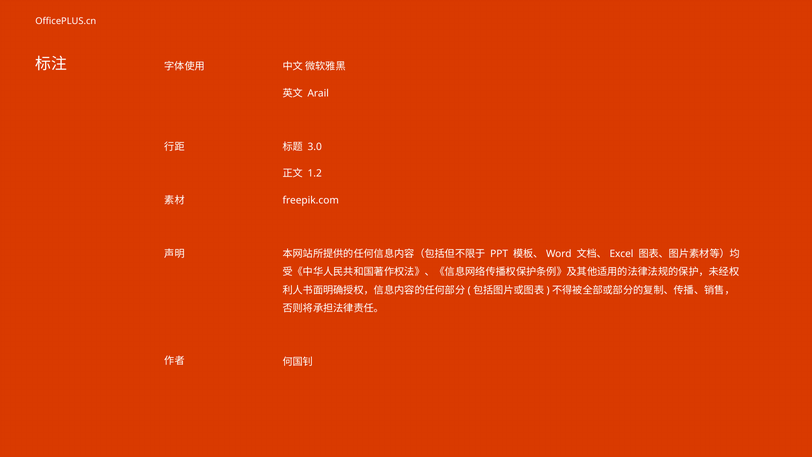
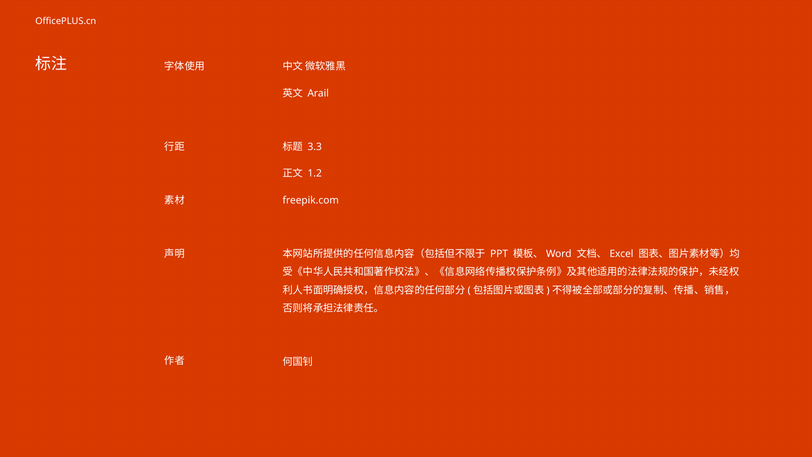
3.0: 3.0 -> 3.3 (315, 147)
